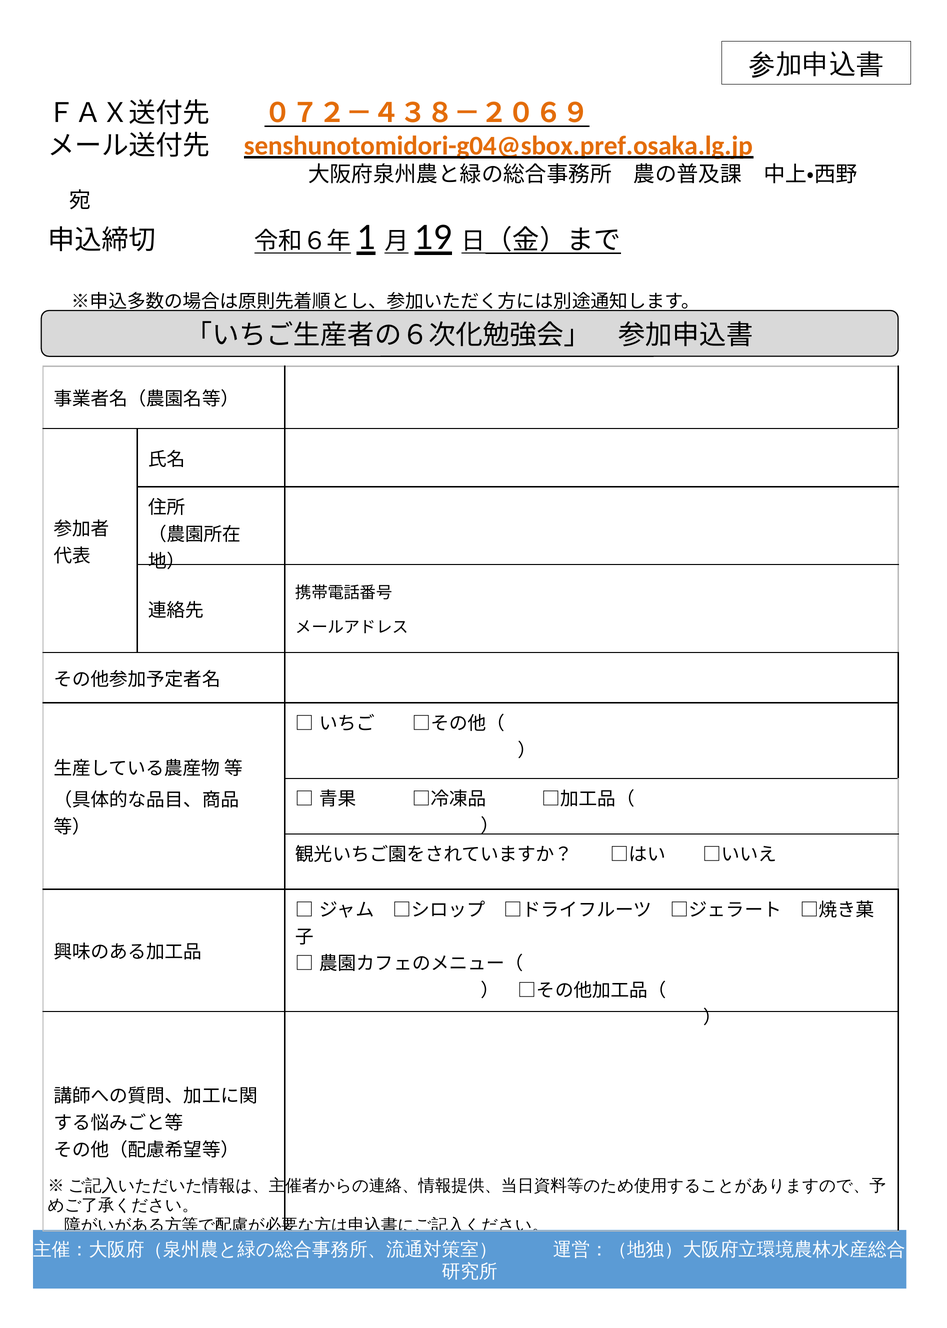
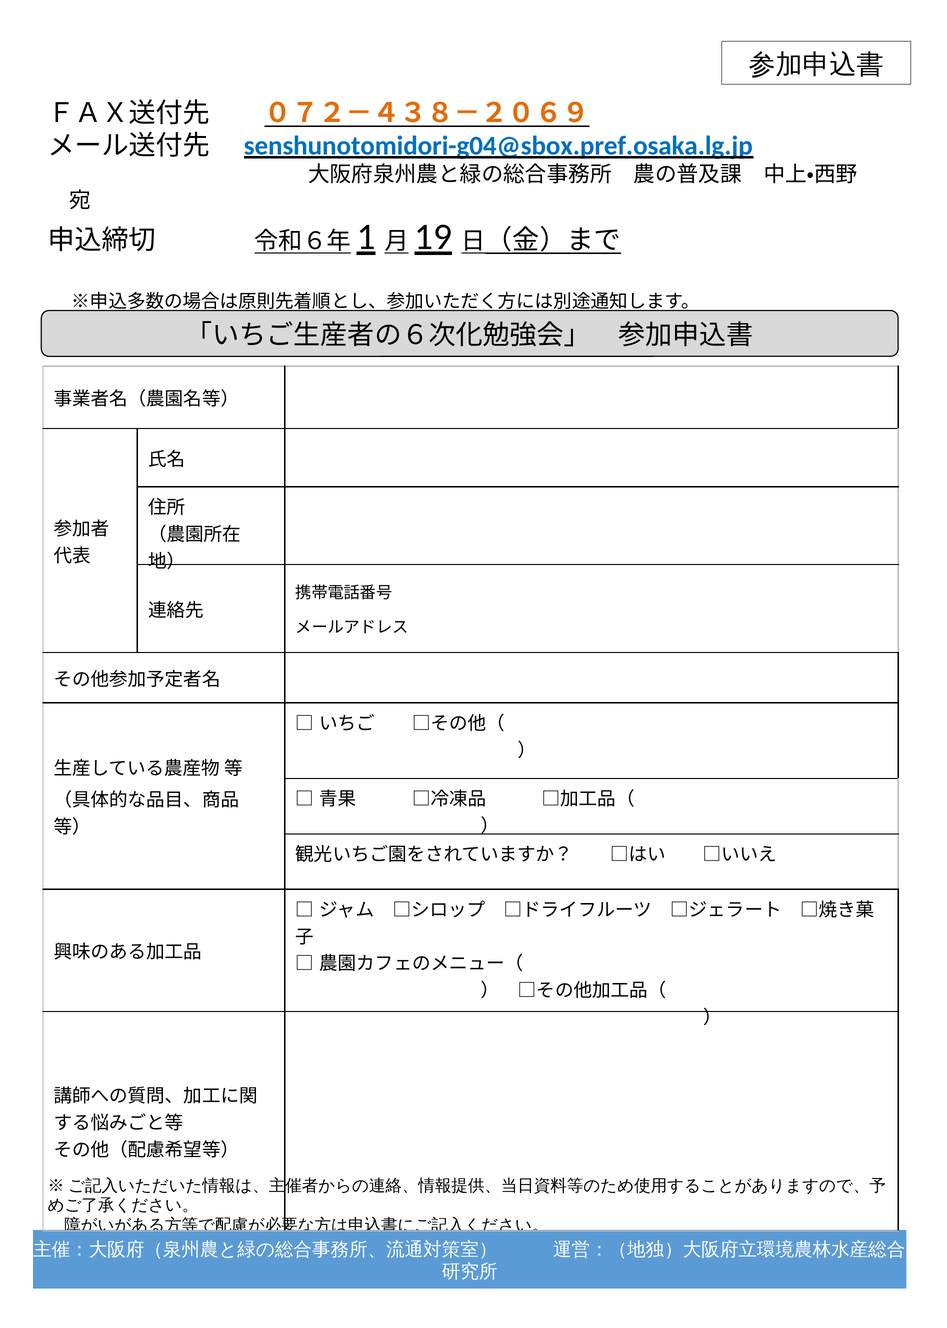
senshunotomidori-g04@sbox.pref.osaka.lg.jp colour: orange -> blue (498, 146)
